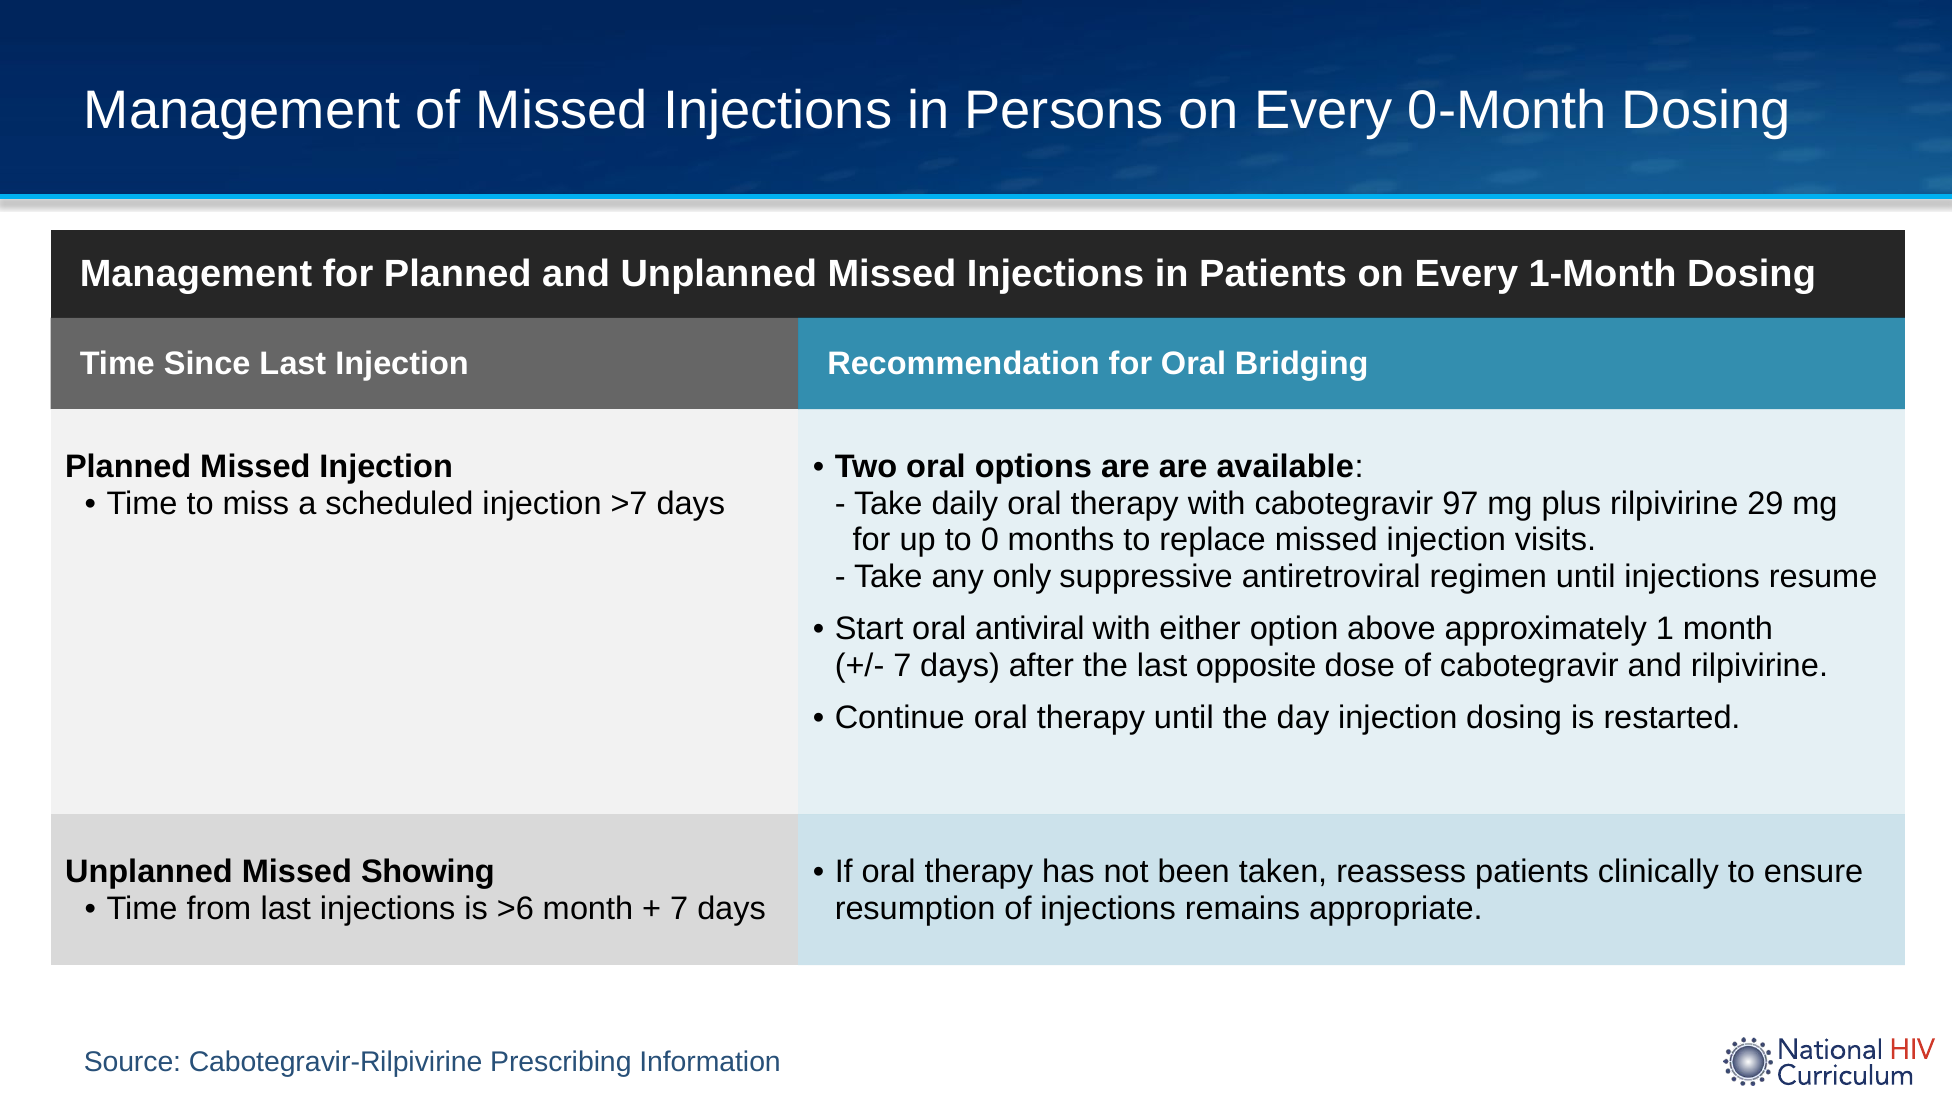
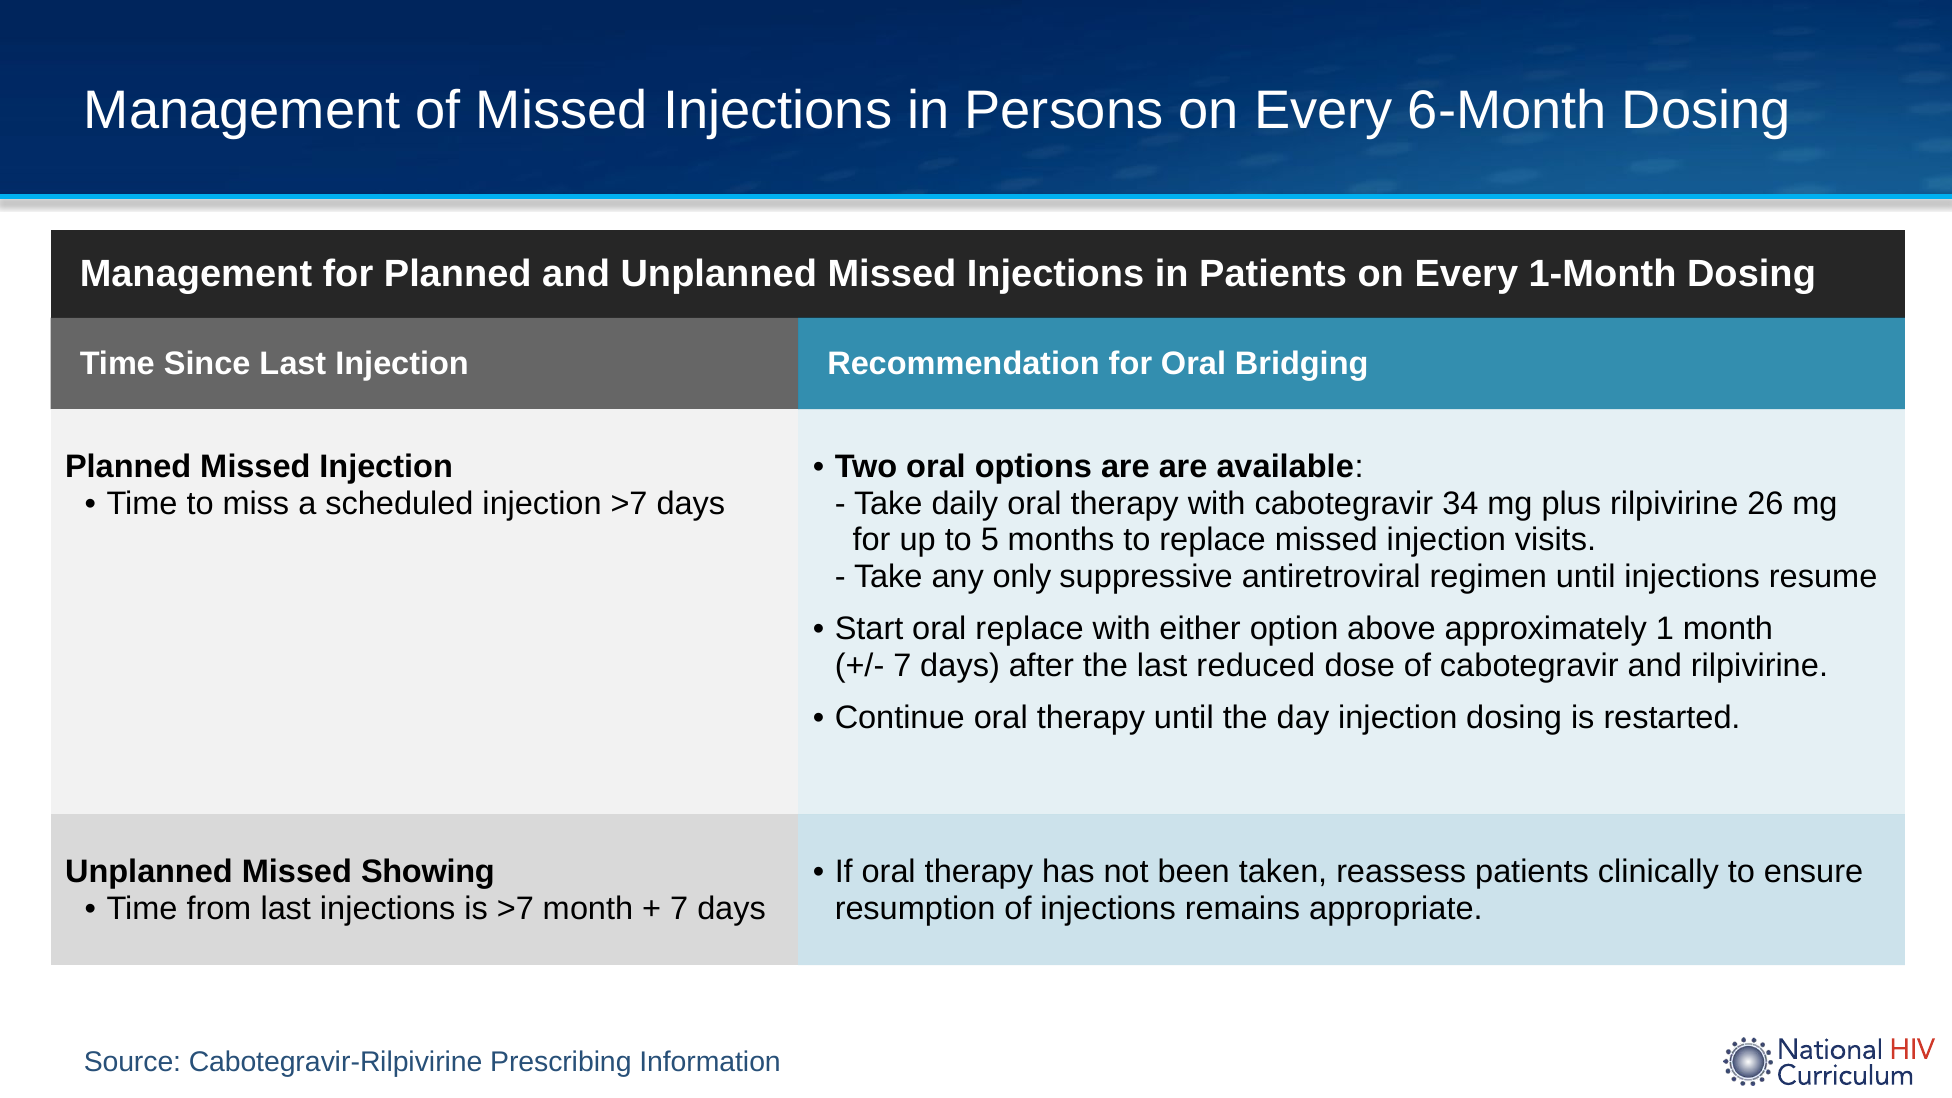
0-Month: 0-Month -> 6-Month (1507, 110)
97: 97 -> 34 (1460, 504)
29: 29 -> 26 (1765, 504)
0: 0 -> 5 (990, 540)
oral antiviral: antiviral -> replace (1030, 629)
opposite: opposite -> reduced (1256, 666)
is >6: >6 -> >7 (515, 909)
